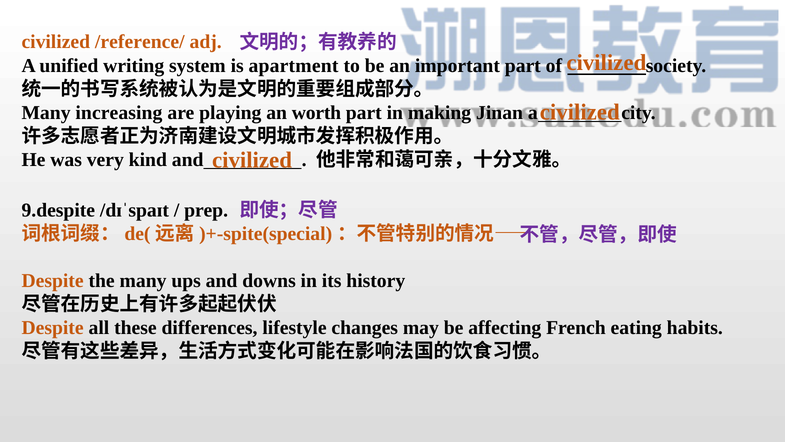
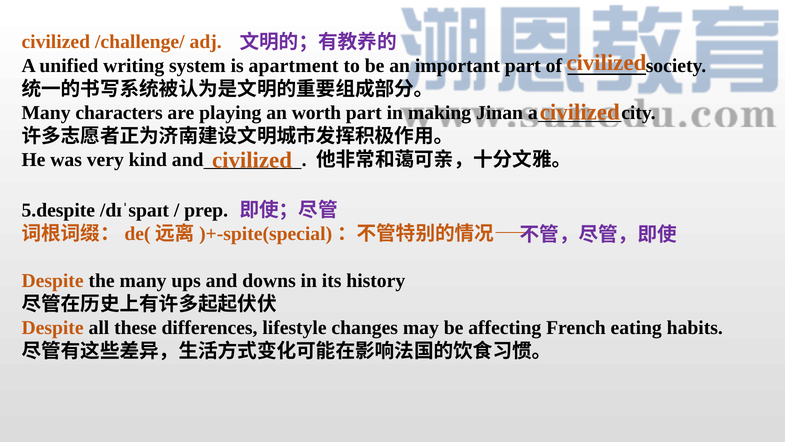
/reference/: /reference/ -> /challenge/ (140, 42)
increasing: increasing -> characters (119, 113)
9.despite: 9.despite -> 5.despite (58, 210)
